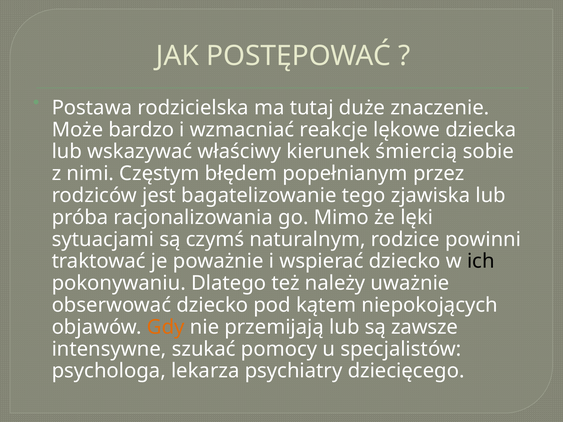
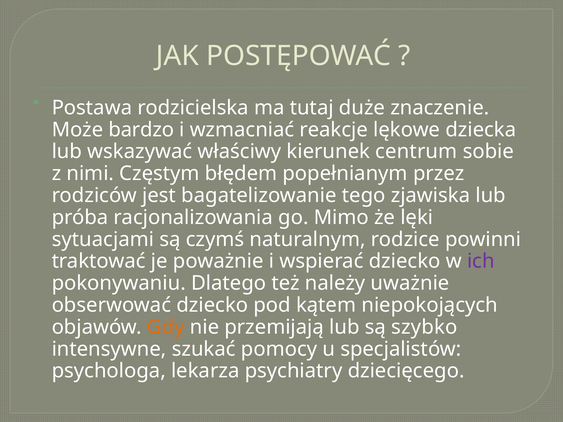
śmiercią: śmiercią -> centrum (416, 152)
ich colour: black -> purple (481, 261)
zawsze: zawsze -> szybko (424, 327)
